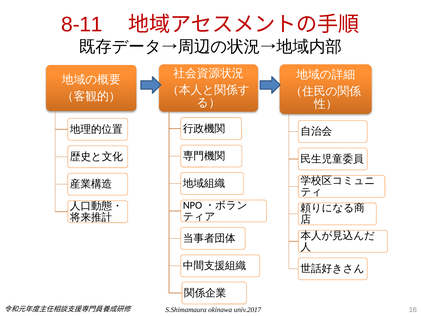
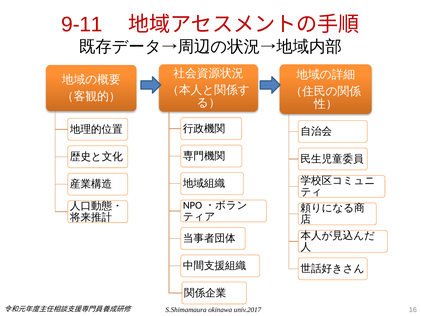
8-11: 8-11 -> 9-11 (82, 25)
